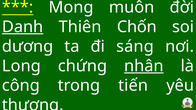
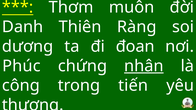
Mong: Mong -> Thơm (71, 7)
Danh underline: present -> none (23, 27)
Chốn: Chốn -> Ràng (137, 27)
sáng: sáng -> đoan (135, 46)
Long: Long -> Phúc (21, 66)
